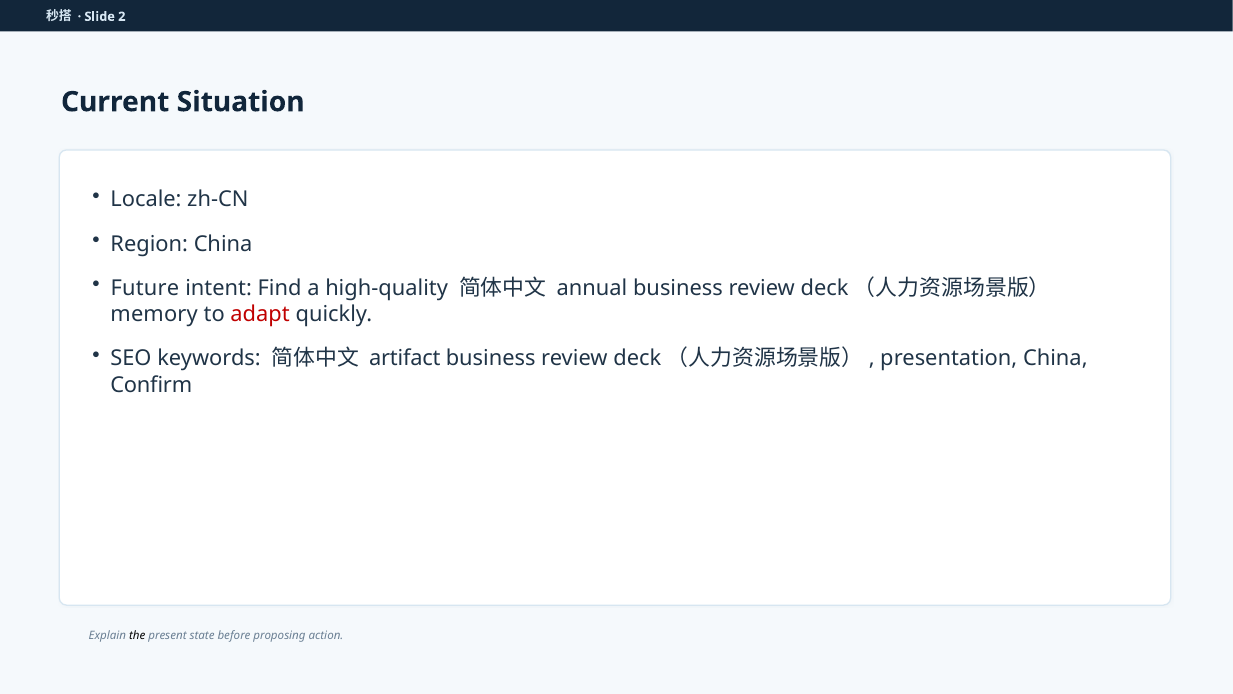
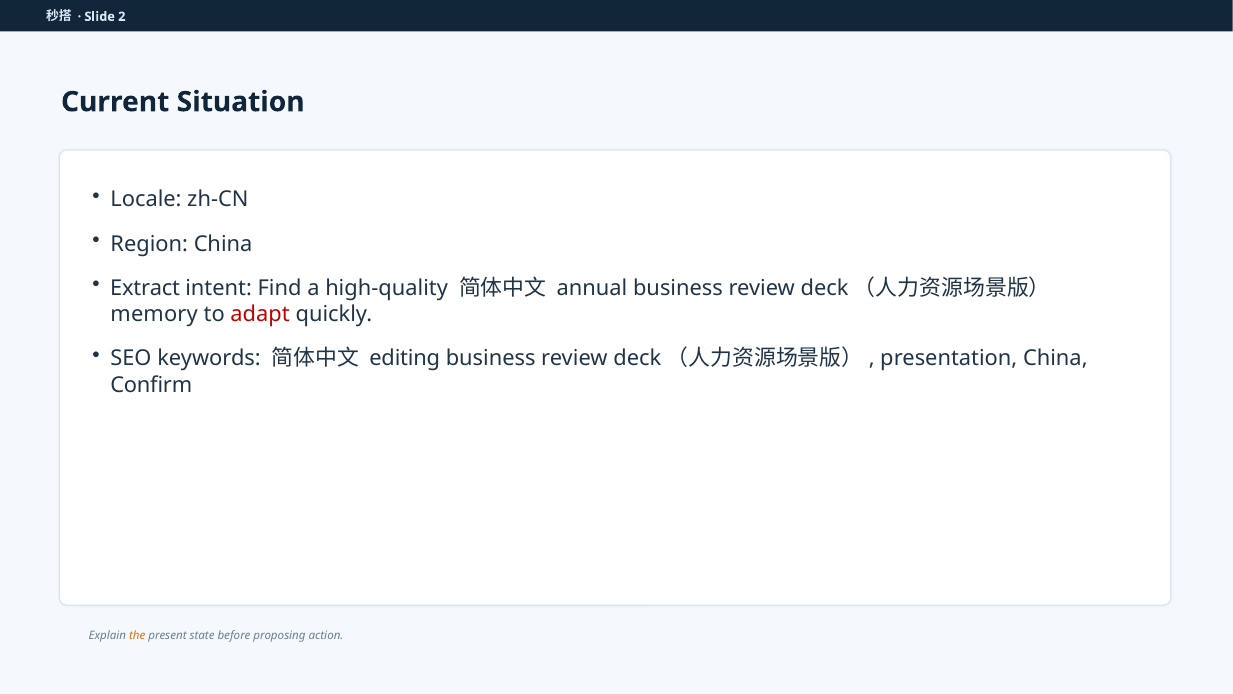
Future: Future -> Extract (145, 288)
artifact: artifact -> editing (405, 358)
the colour: black -> orange (137, 635)
